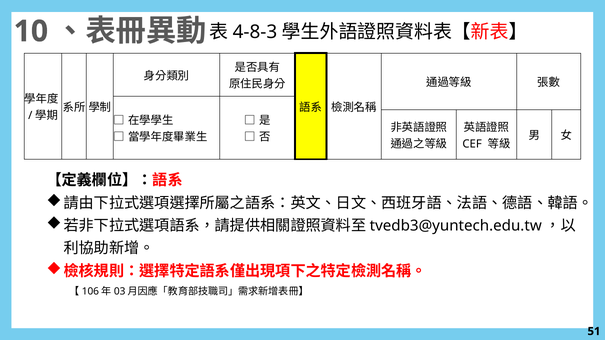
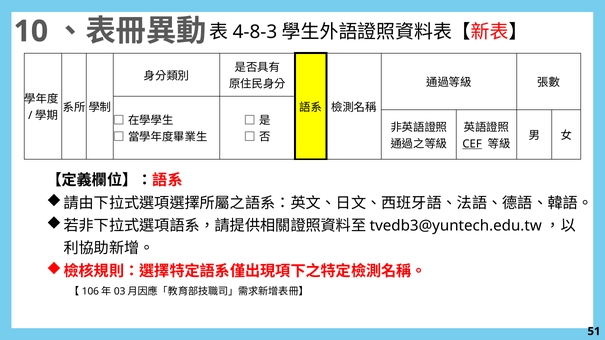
CEF underline: none -> present (472, 144)
